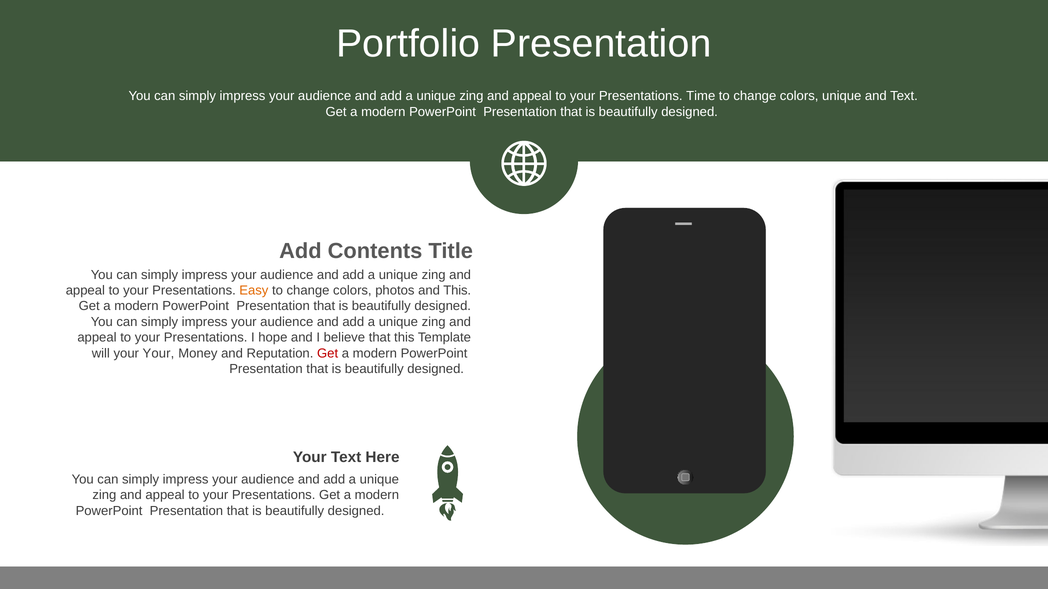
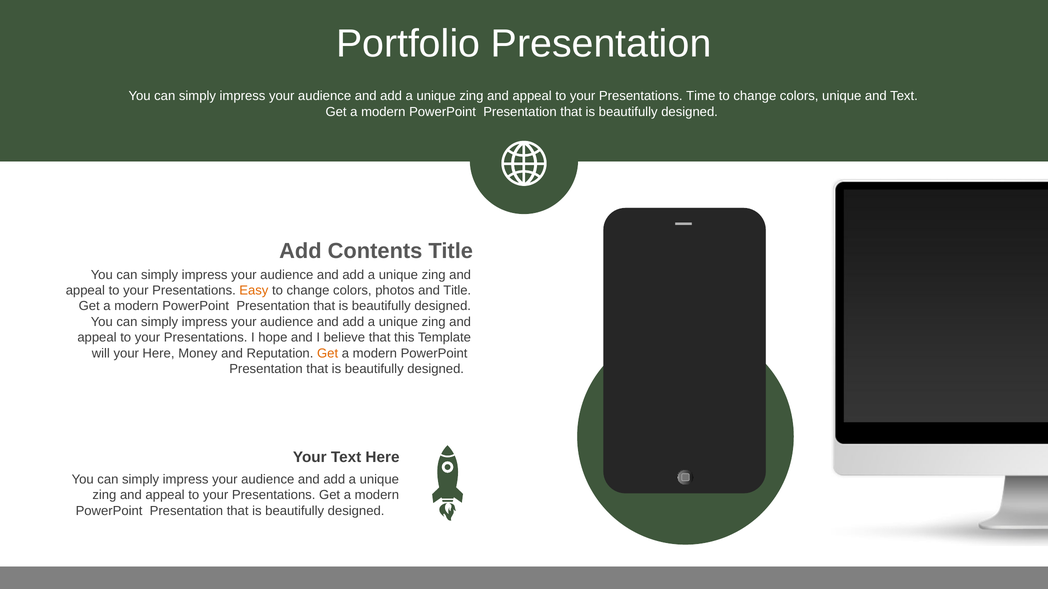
and This: This -> Title (457, 291)
your Your: Your -> Here (158, 354)
Get colour: red -> orange (328, 354)
